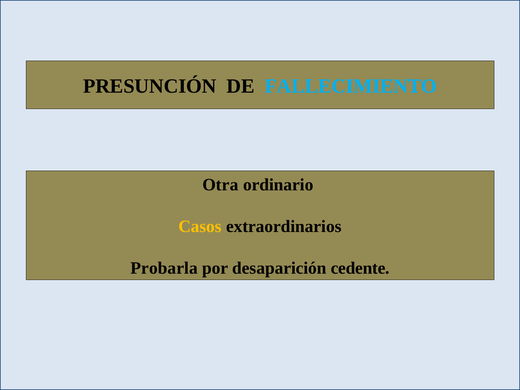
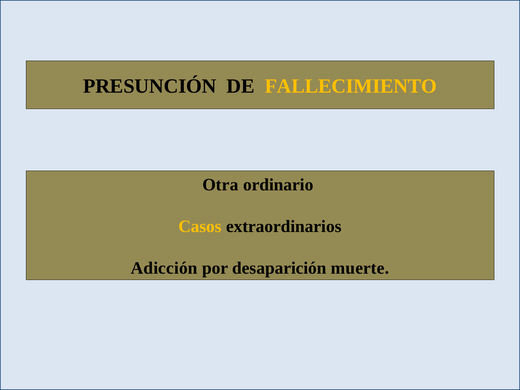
FALLECIMIENTO colour: light blue -> yellow (351, 86)
Probarla: Probarla -> Adicción (164, 268)
cedente: cedente -> muerte (360, 268)
